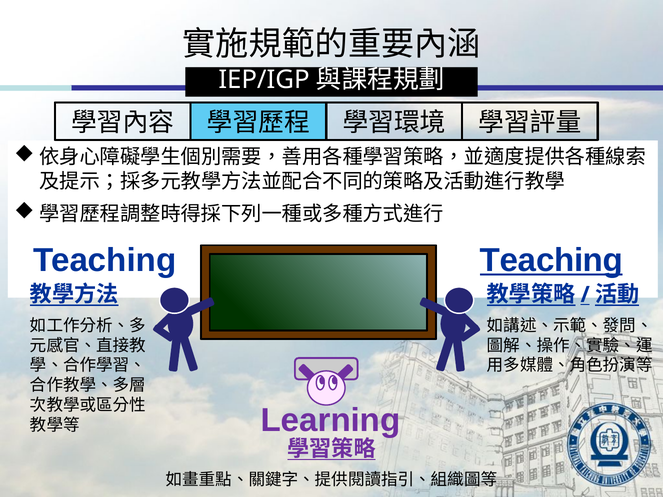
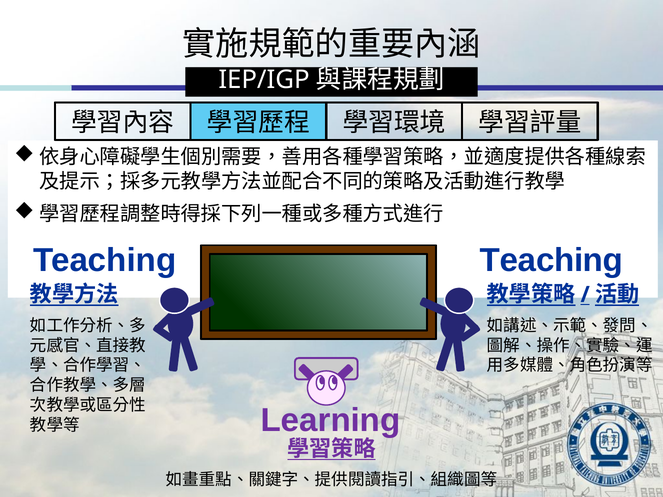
Teaching underline: present -> none (551, 260)
